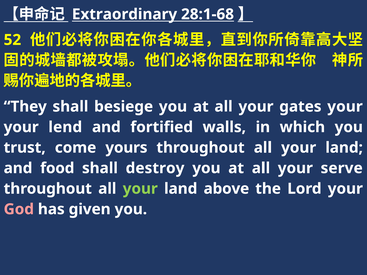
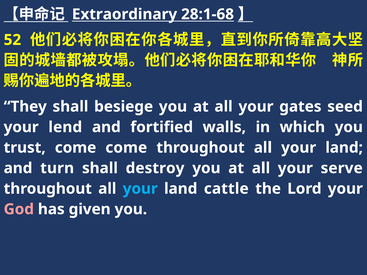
gates your: your -> seed (345, 107)
come yours: yours -> come (126, 148)
food: food -> turn (57, 168)
your colour: light green -> light blue (140, 189)
above: above -> cattle (226, 189)
